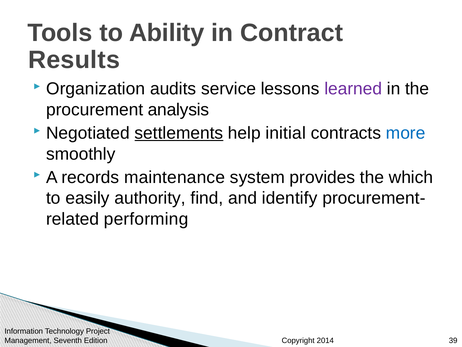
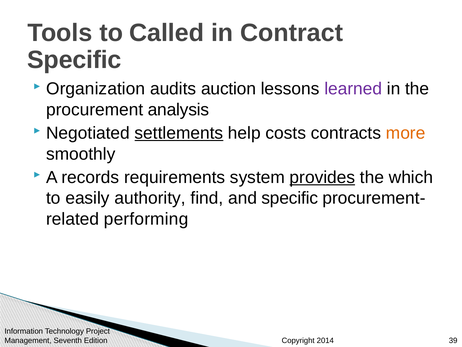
Ability: Ability -> Called (167, 33)
Results: Results -> Specific (74, 60)
service: service -> auction (229, 89)
initial: initial -> costs (286, 133)
more colour: blue -> orange (406, 133)
maintenance: maintenance -> requirements (175, 177)
provides underline: none -> present (322, 177)
and identify: identify -> specific (290, 198)
